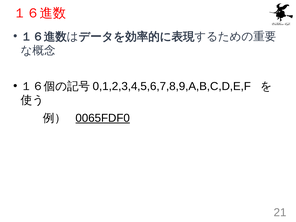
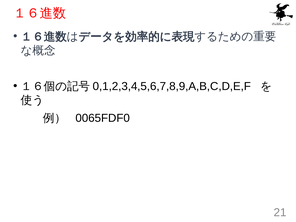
0065FDF0 underline: present -> none (103, 118)
